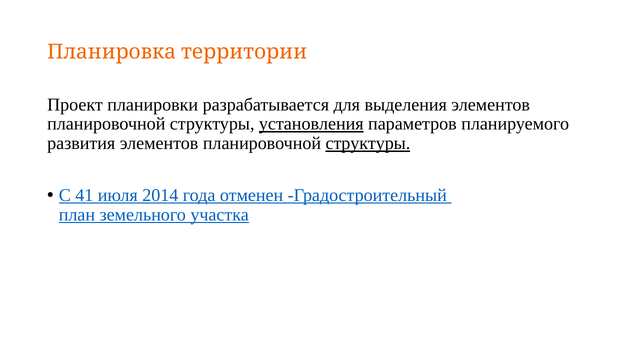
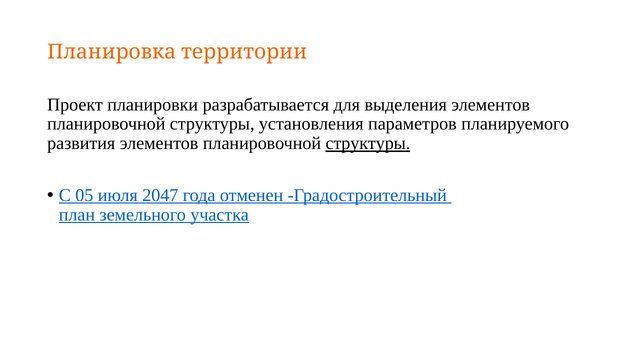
установления underline: present -> none (311, 124)
41: 41 -> 05 (84, 195)
2014: 2014 -> 2047 (160, 195)
